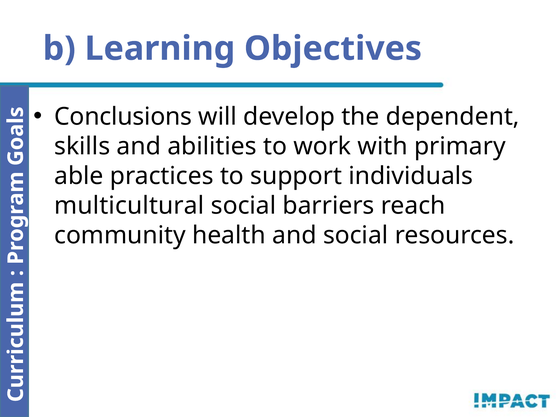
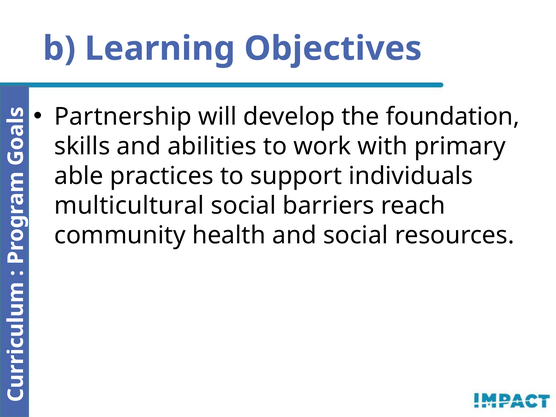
Conclusions: Conclusions -> Partnership (123, 117)
dependent: dependent -> foundation (453, 117)
